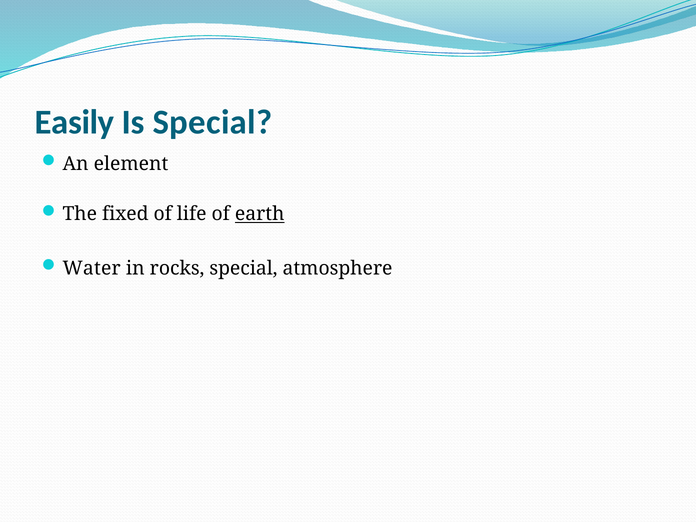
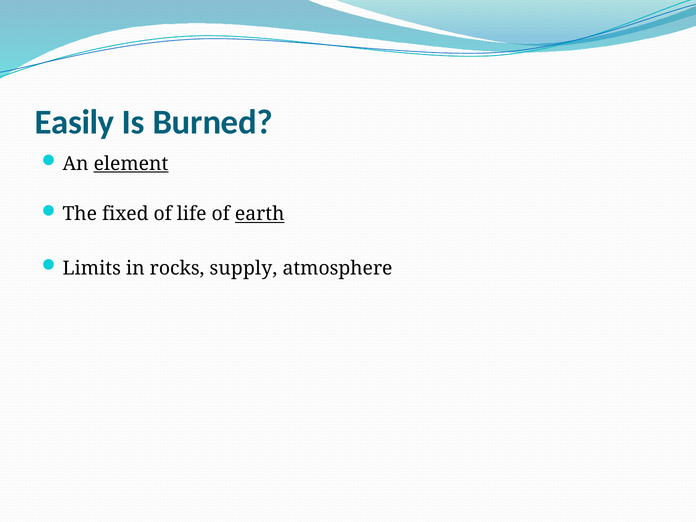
Is Special: Special -> Burned (213, 122)
element underline: none -> present (131, 164)
Water: Water -> Limits (92, 268)
rocks special: special -> supply (243, 268)
